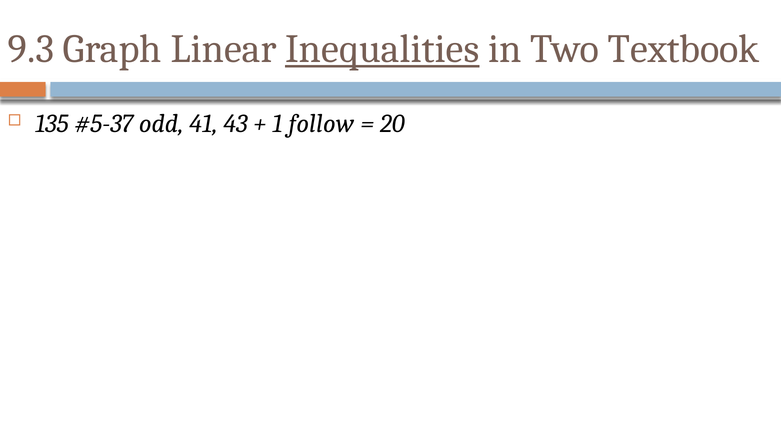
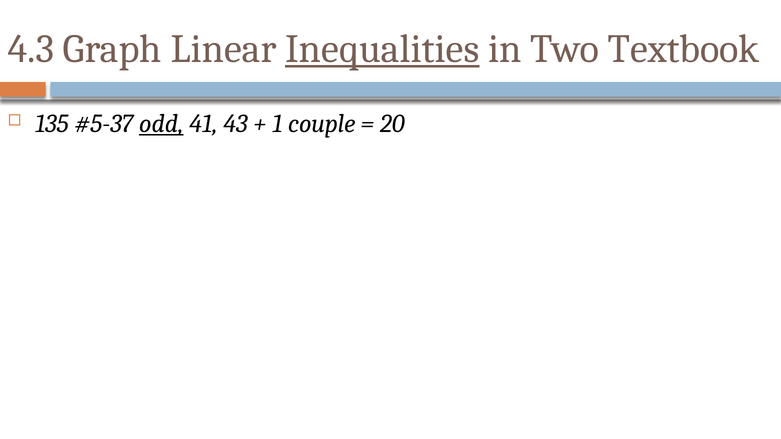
9.3: 9.3 -> 4.3 (31, 49)
odd underline: none -> present (161, 124)
follow: follow -> couple (322, 124)
